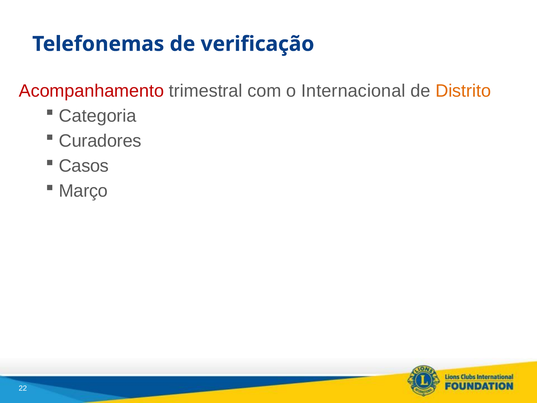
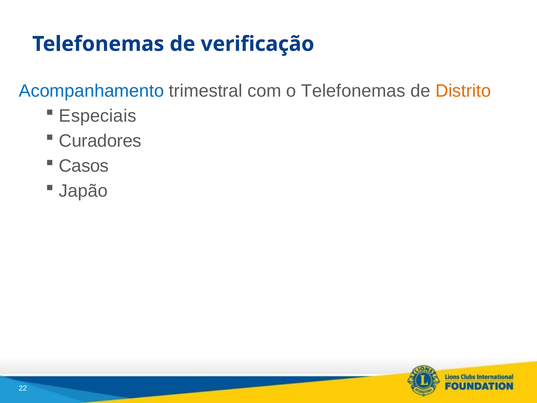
Acompanhamento colour: red -> blue (91, 91)
o Internacional: Internacional -> Telefonemas (353, 91)
Categoria: Categoria -> Especiais (98, 116)
Março: Março -> Japão (83, 191)
